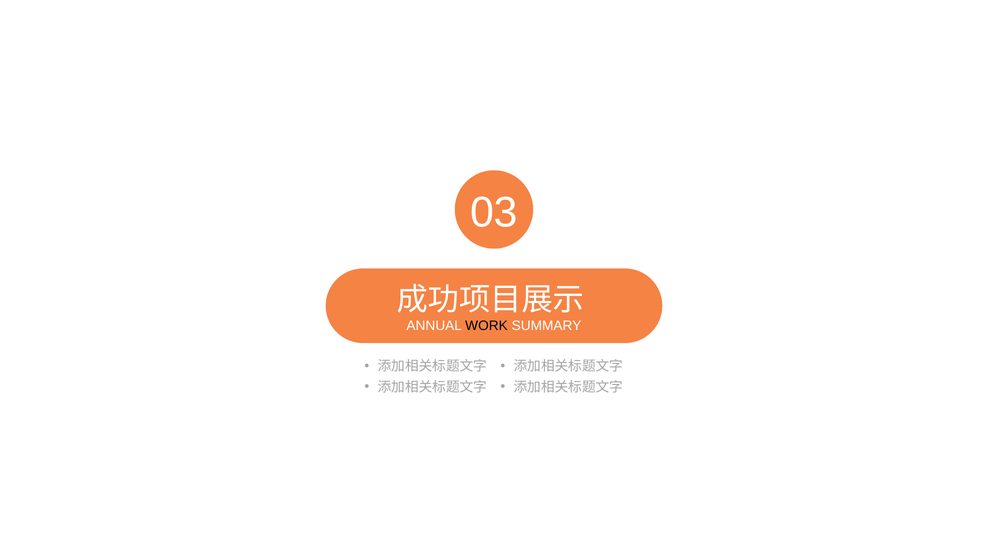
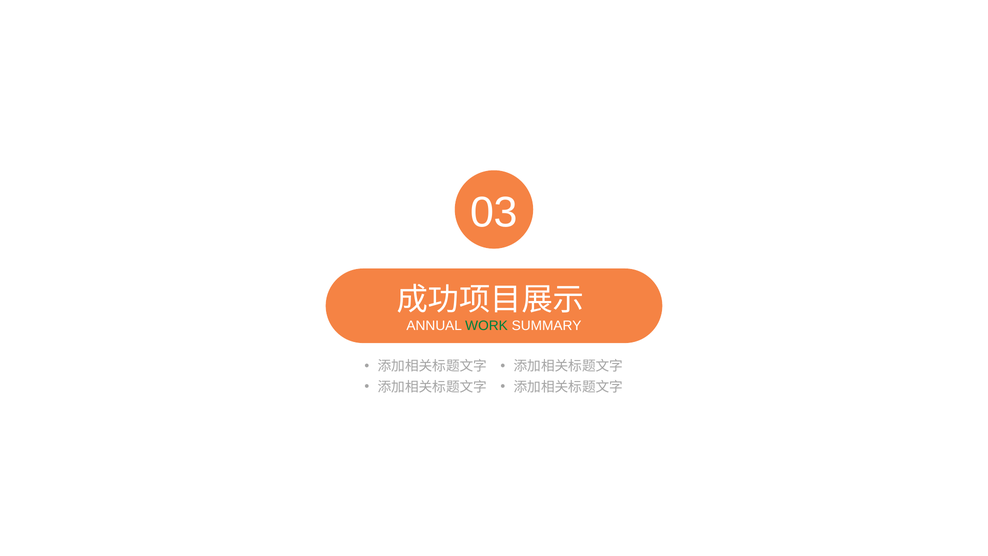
WORK colour: black -> green (486, 325)
